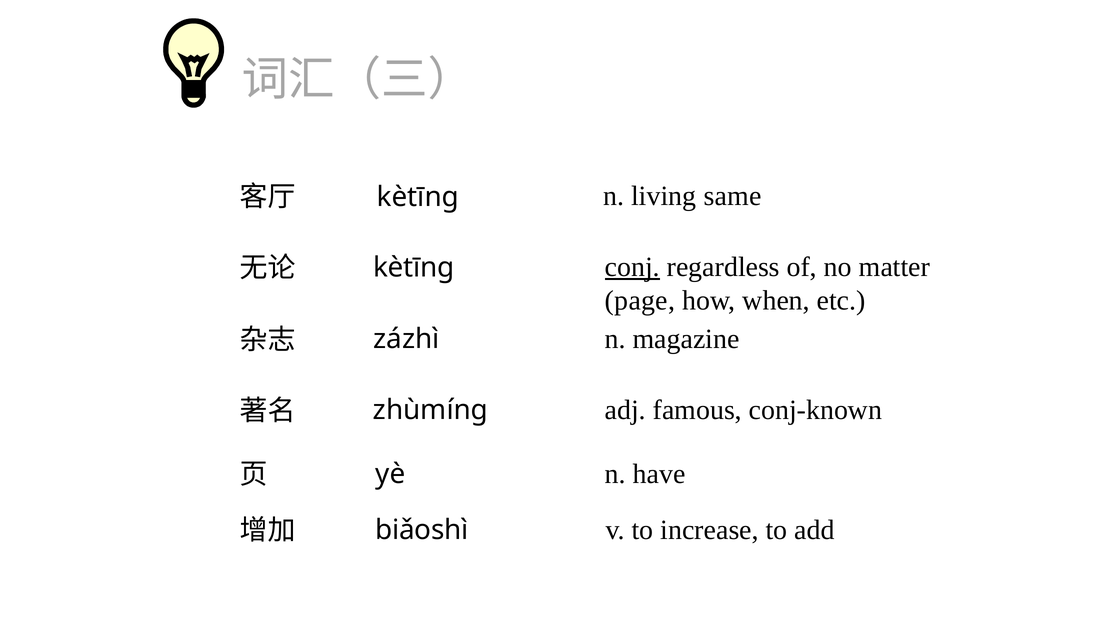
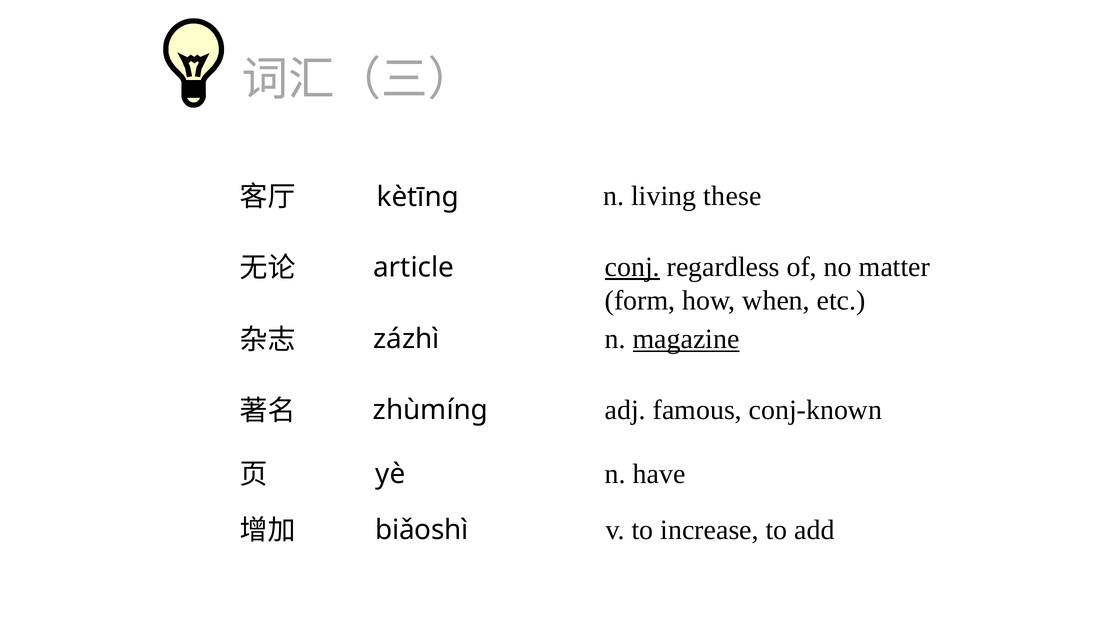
same: same -> these (733, 196)
kètīng: kètīng -> article (414, 267)
page: page -> form (640, 300)
magazine underline: none -> present (686, 339)
